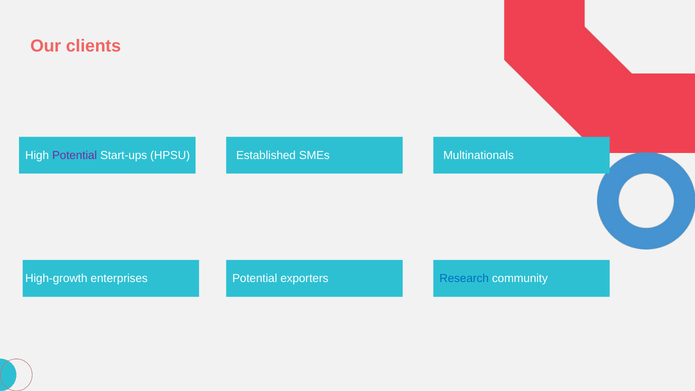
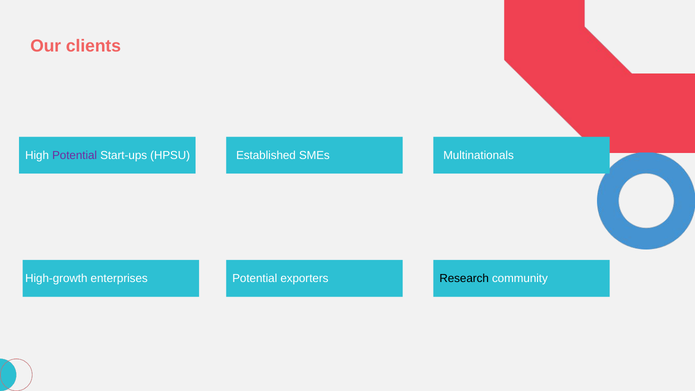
Research colour: blue -> black (464, 278)
